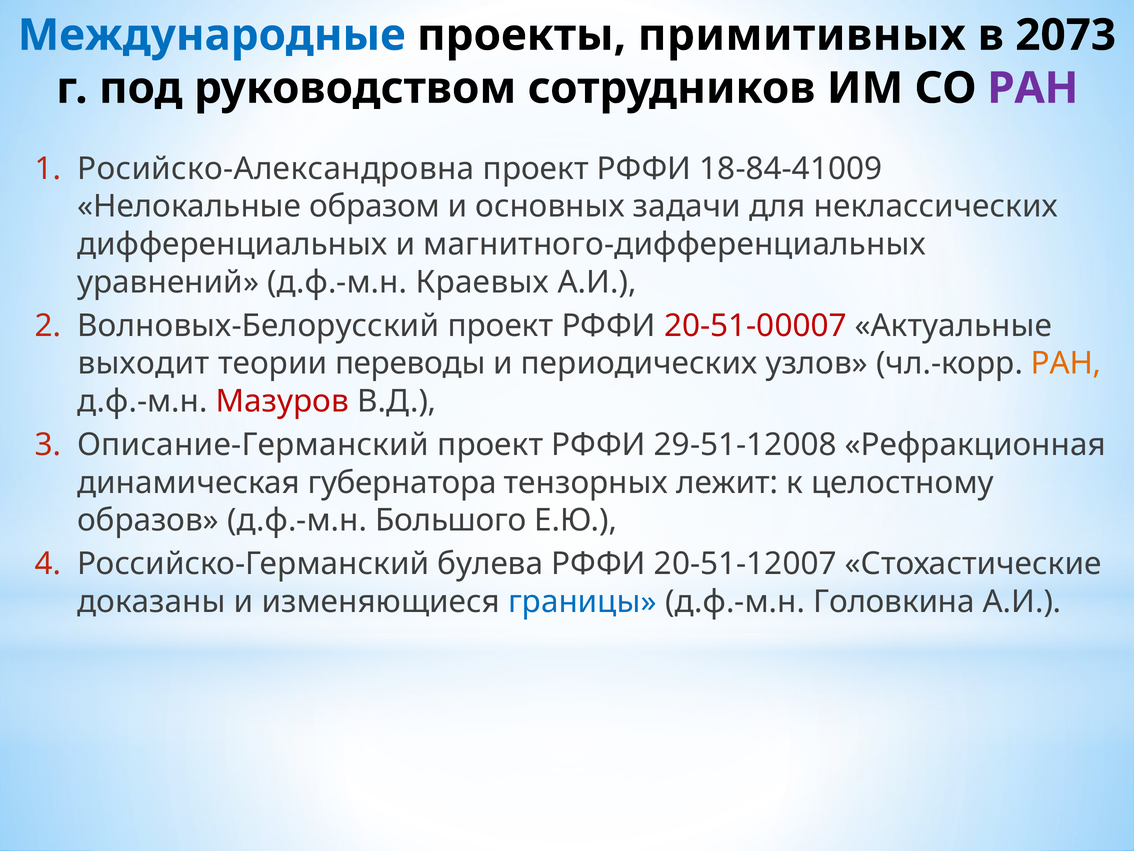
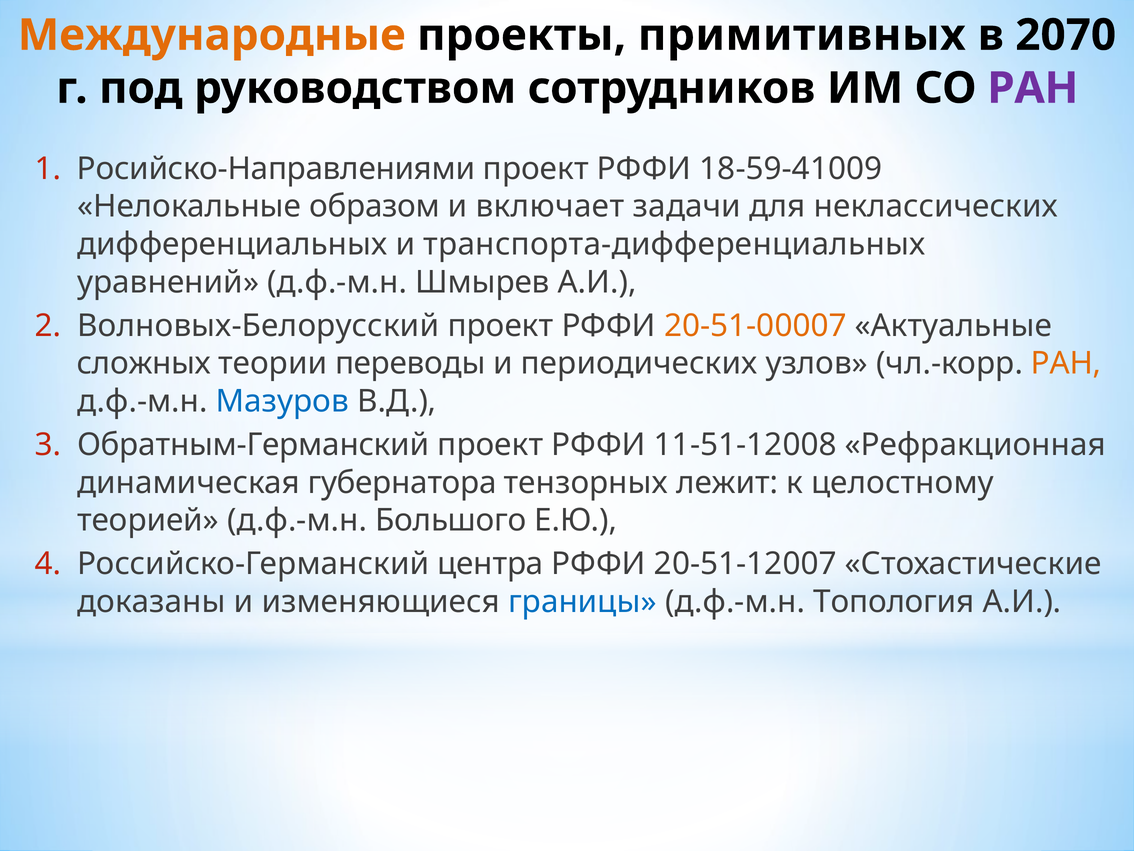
Международные colour: blue -> orange (212, 35)
2073: 2073 -> 2070 (1066, 35)
Росийско-Александровна: Росийско-Александровна -> Росийско-Направлениями (276, 169)
18-84-41009: 18-84-41009 -> 18-59-41009 (791, 169)
основных: основных -> включает (550, 206)
магнитного-дифференциальных: магнитного-дифференциальных -> транспорта-дифференциальных (674, 244)
Краевых: Краевых -> Шмырев (483, 282)
20-51-00007 colour: red -> orange (755, 325)
выходит: выходит -> сложных (144, 363)
Мазуров colour: red -> blue (282, 401)
Описание-Германский: Описание-Германский -> Обратным-Германский (253, 445)
29-51-12008: 29-51-12008 -> 11-51-12008 (745, 445)
образов: образов -> теорией (148, 520)
булева: булева -> центра (490, 564)
Головкина: Головкина -> Топология (894, 602)
